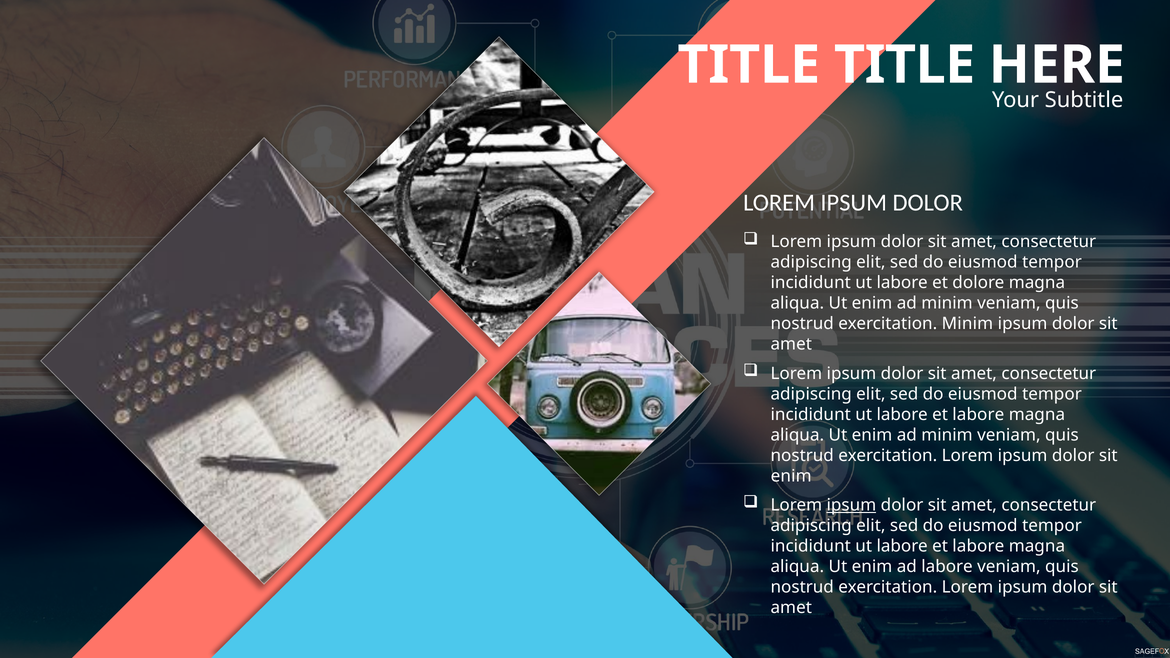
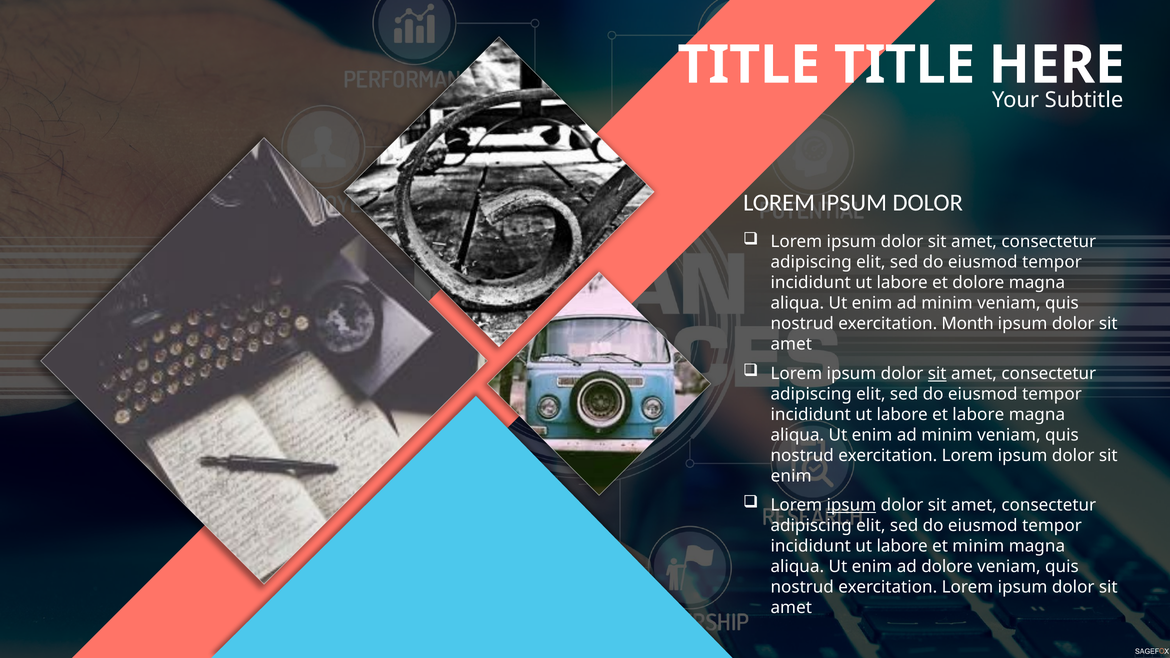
exercitation Minim: Minim -> Month (968, 324)
sit underline: none -> present (937, 374)
labore: labore -> minim (978, 546)
ad labore: labore -> dolore (947, 567)
